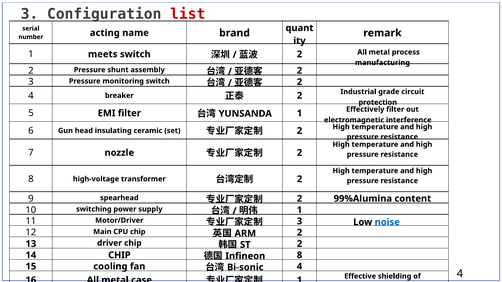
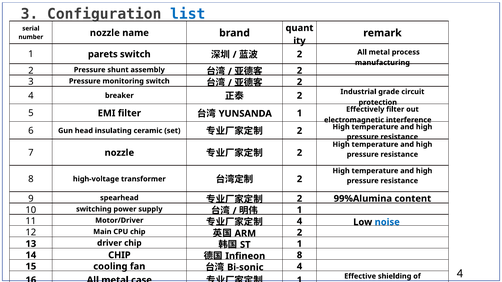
list colour: red -> blue (188, 14)
number acting: acting -> nozzle (105, 33)
meets: meets -> parets (103, 54)
3: 3 -> 4 (300, 221)
2: 2 -> 1 (300, 244)
